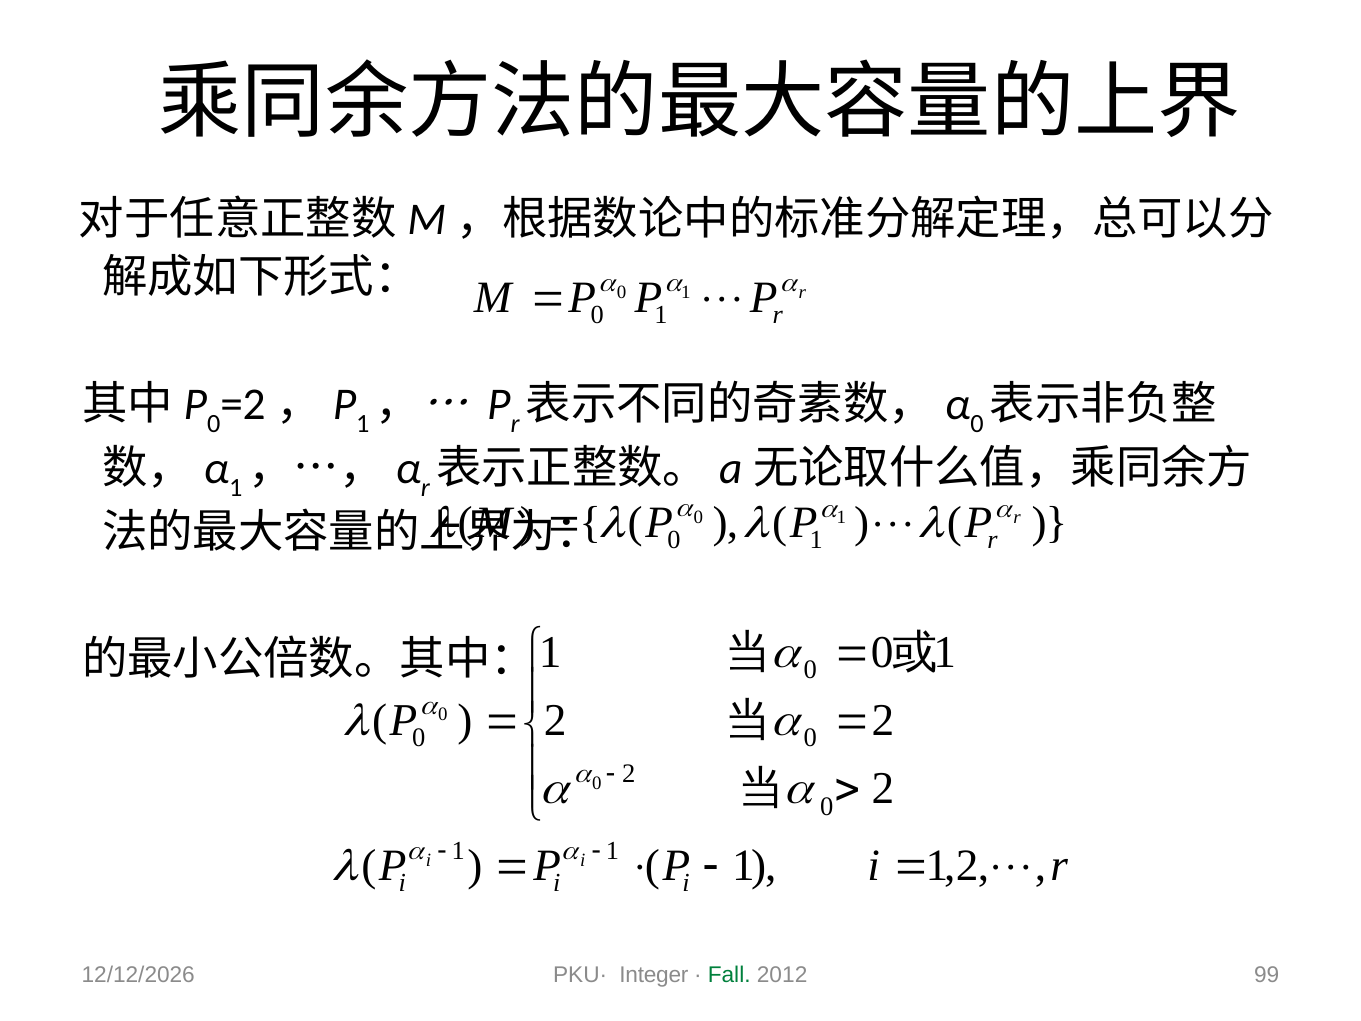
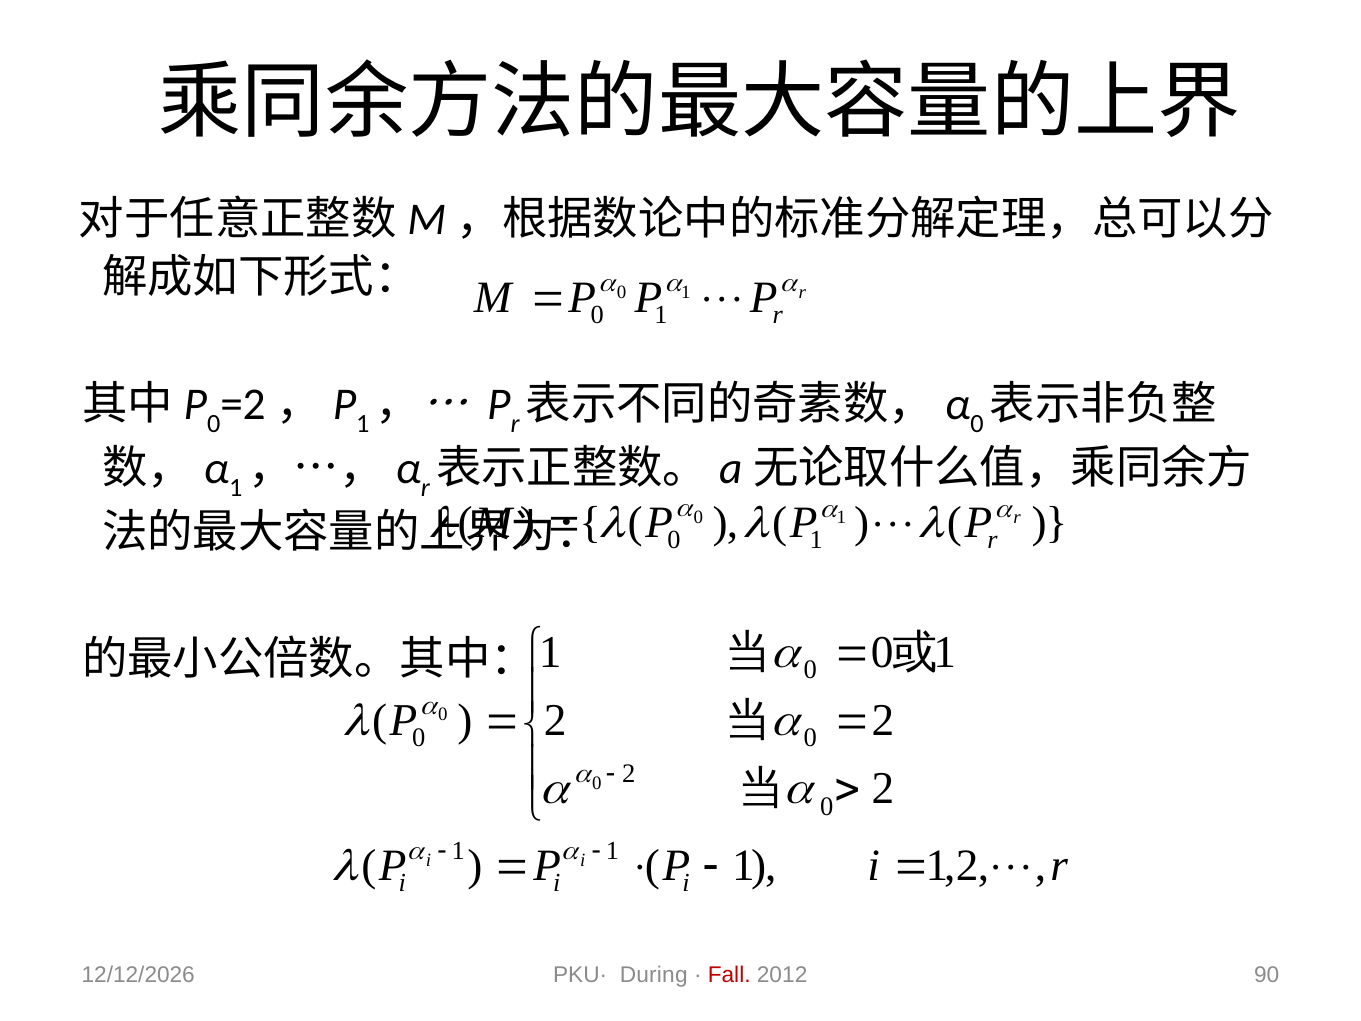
Integer: Integer -> During (654, 975)
Fall colour: green -> red (729, 975)
99: 99 -> 90 (1267, 975)
